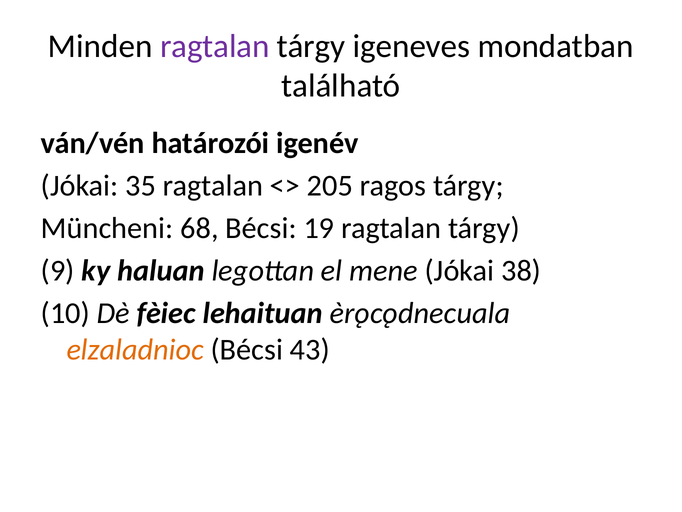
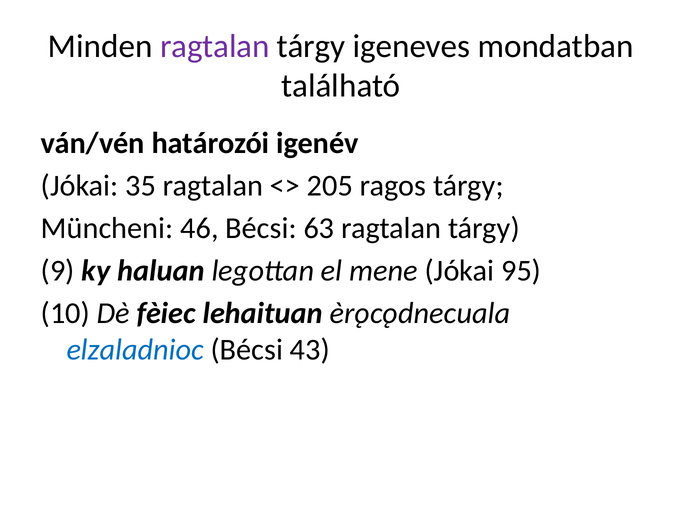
68: 68 -> 46 (199, 228)
19: 19 -> 63 (319, 228)
38: 38 -> 95 (521, 271)
elzaladnioc colour: orange -> blue (135, 349)
